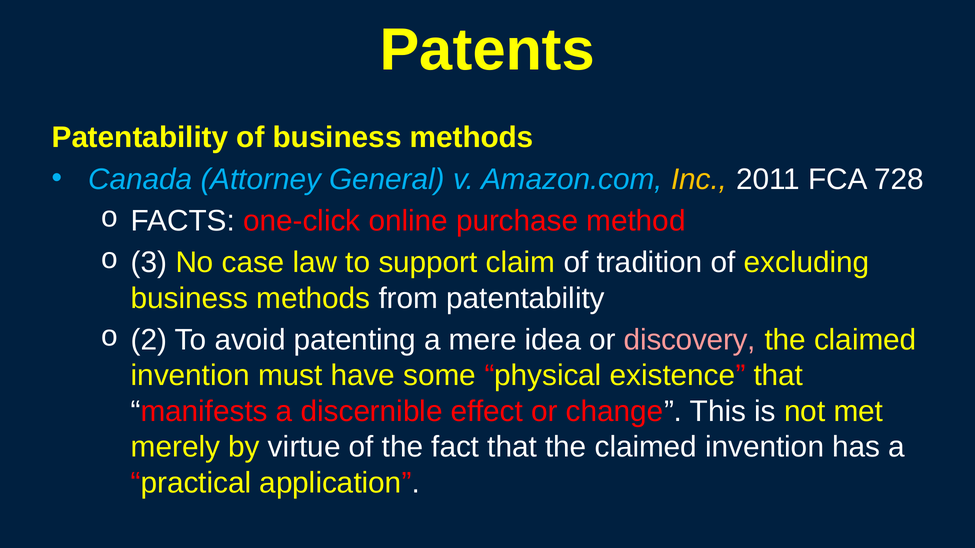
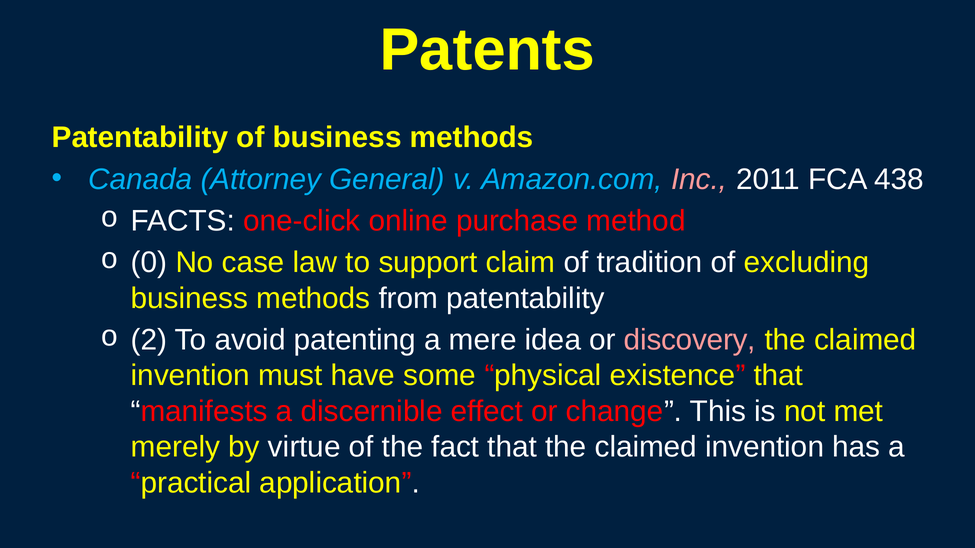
Inc colour: yellow -> pink (699, 179)
728: 728 -> 438 (899, 179)
3: 3 -> 0 (149, 263)
